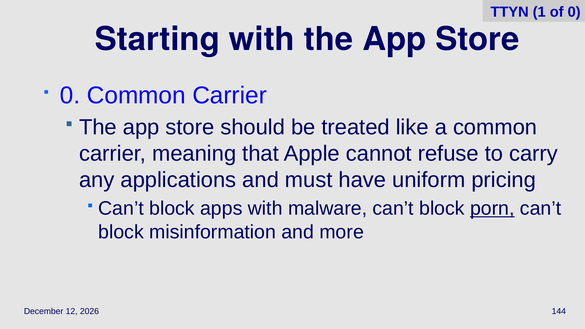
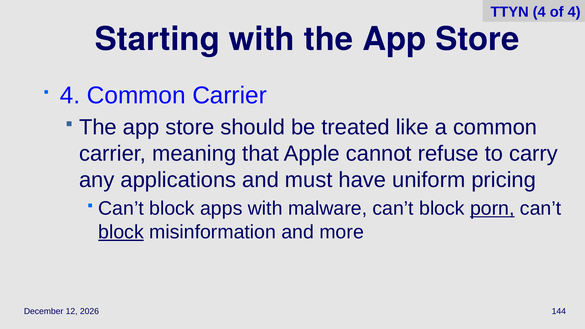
TTYN 1: 1 -> 4 (539, 12)
of 0: 0 -> 4 (574, 12)
0: 0 -> 4 (70, 95)
block underline: none -> present (121, 232)
